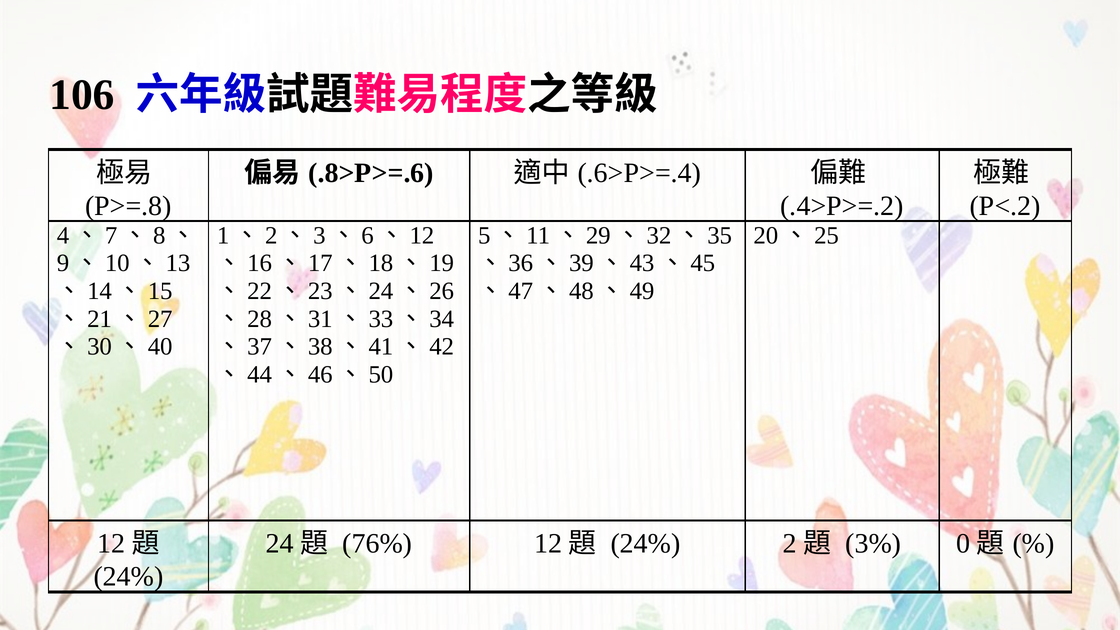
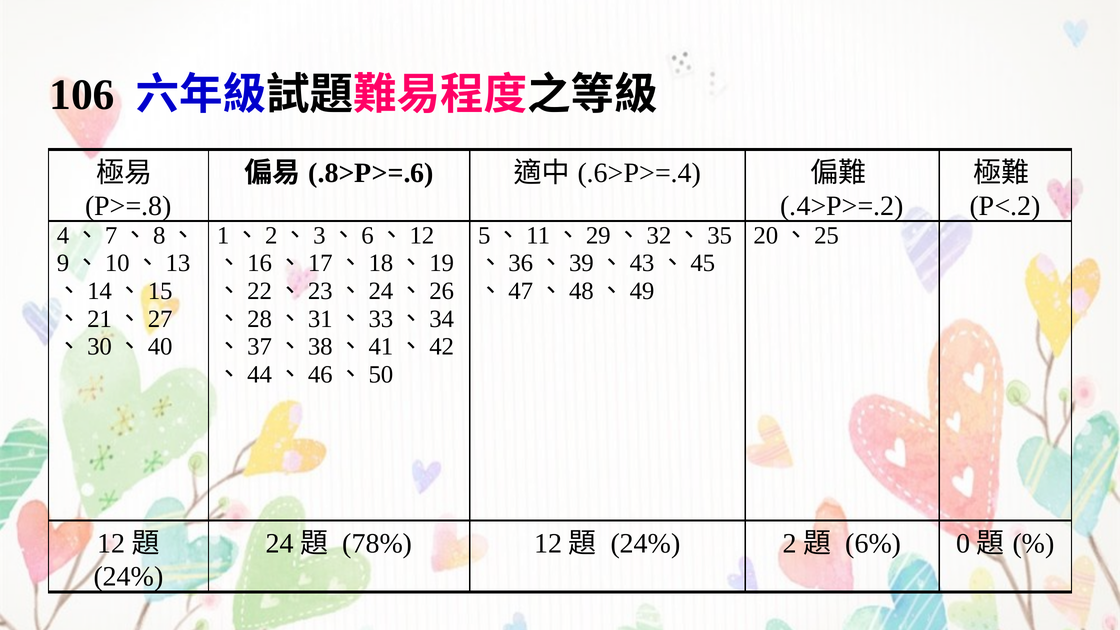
76%: 76% -> 78% (377, 544)
3%: 3% -> 6% (873, 544)
